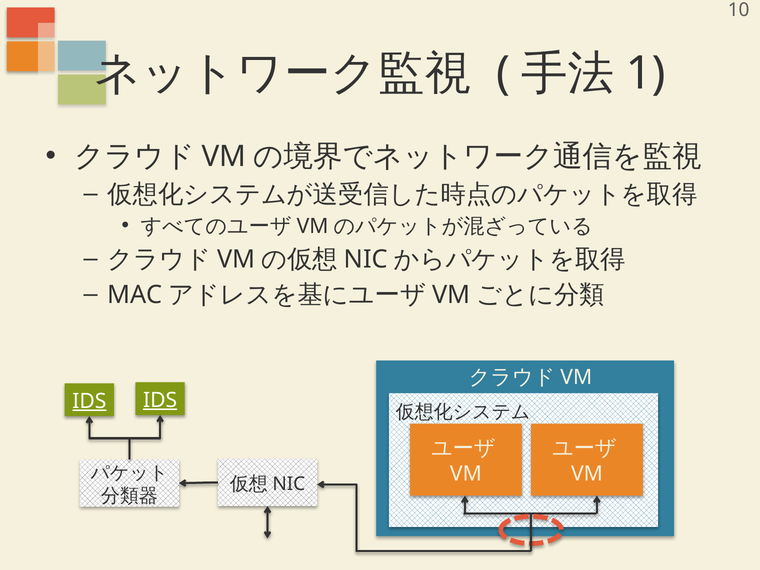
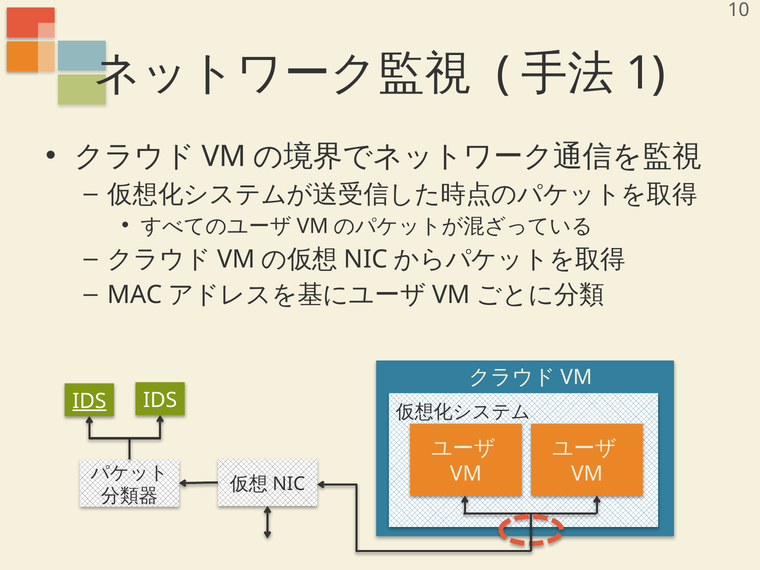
IDS underline: present -> none (160, 400)
